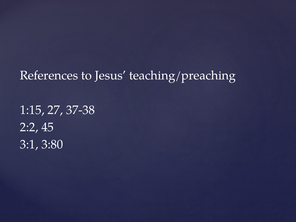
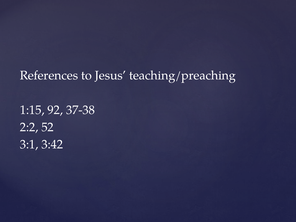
27: 27 -> 92 (55, 110)
45: 45 -> 52 (48, 127)
3:80: 3:80 -> 3:42 (52, 145)
